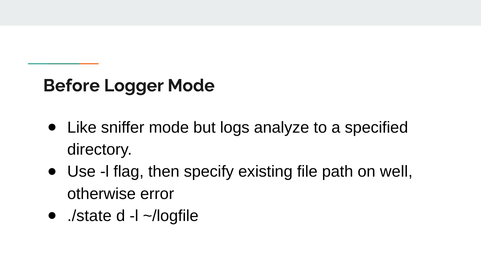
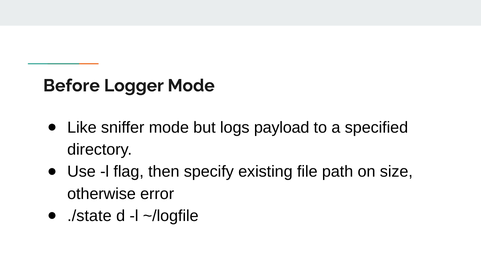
analyze: analyze -> payload (282, 128)
well: well -> size (396, 172)
